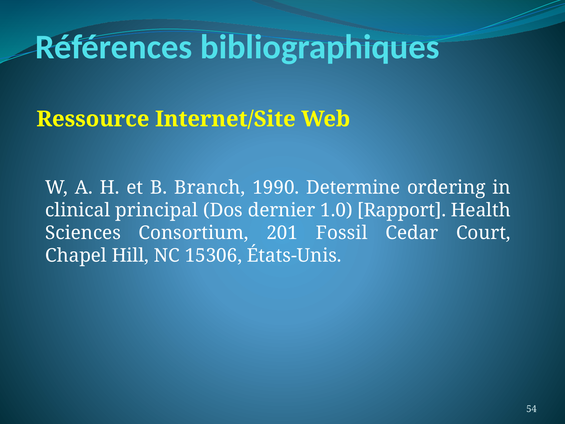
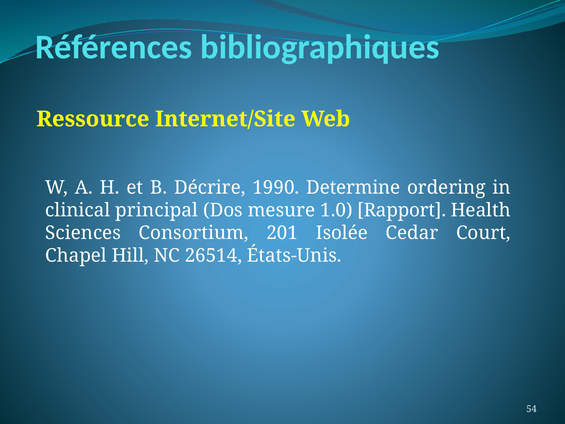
Branch: Branch -> Décrire (210, 188)
dernier: dernier -> mesure (282, 210)
Fossil: Fossil -> Isolée (342, 233)
15306: 15306 -> 26514 (213, 255)
